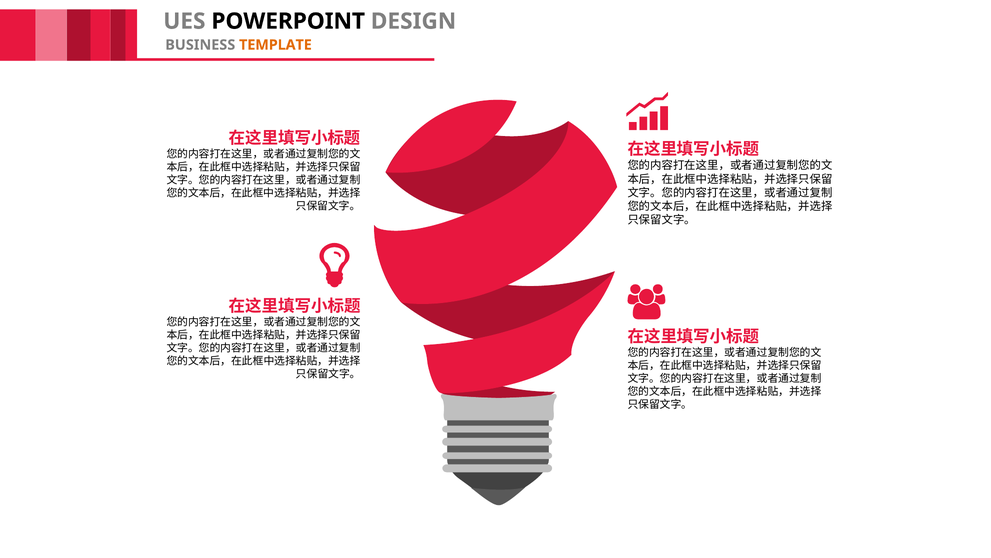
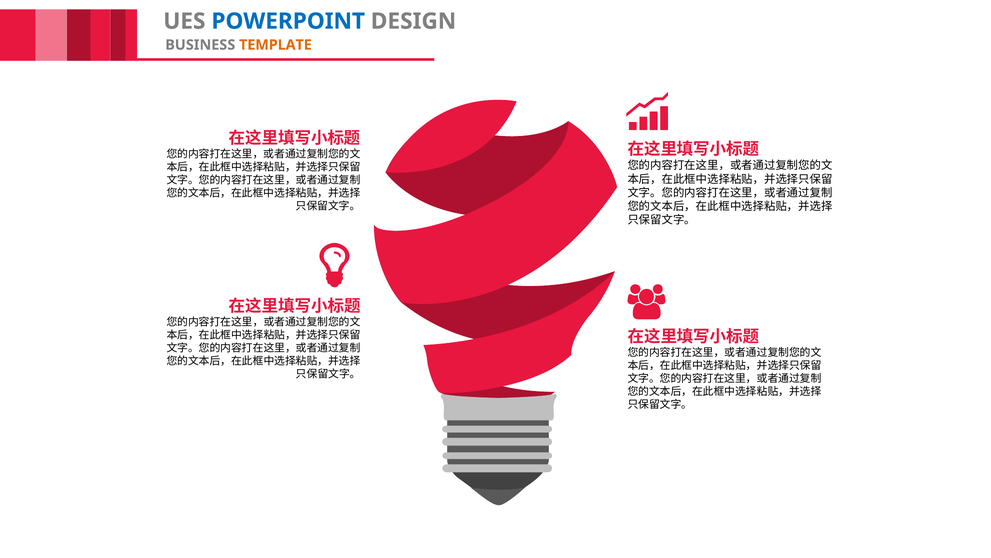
POWERPOINT colour: black -> blue (288, 21)
